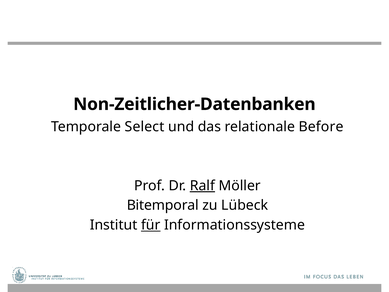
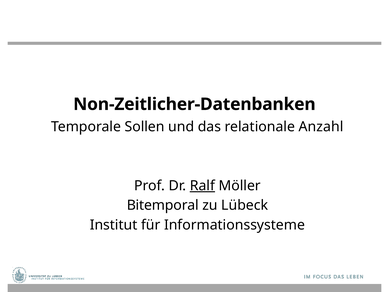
Select: Select -> Sollen (145, 127)
Before: Before -> Anzahl (321, 127)
für underline: present -> none (151, 225)
